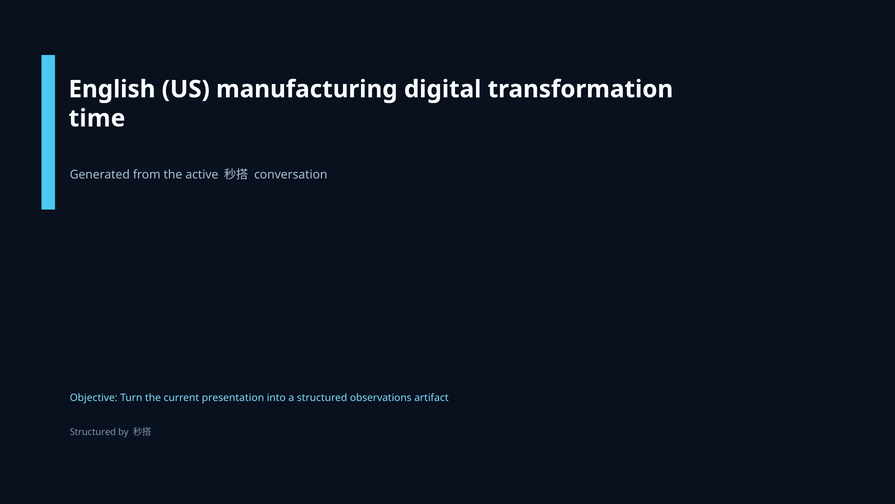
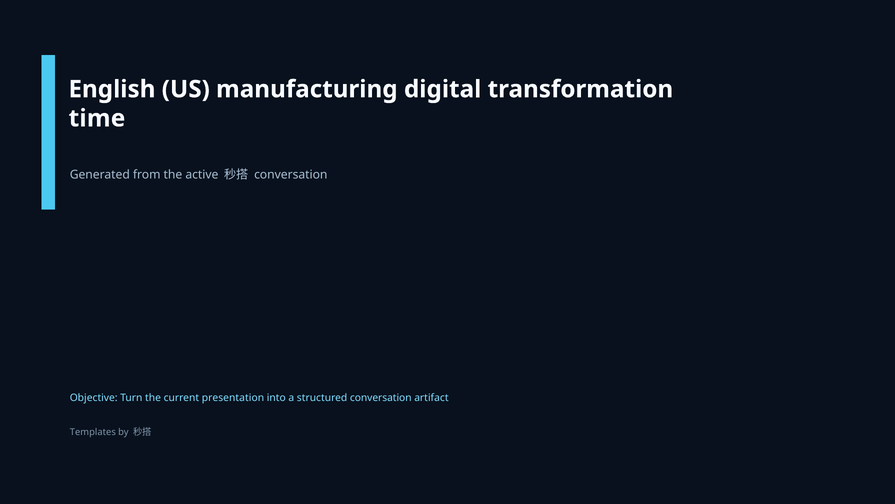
structured observations: observations -> conversation (381, 397)
Structured: Structured -> Templates (93, 432)
